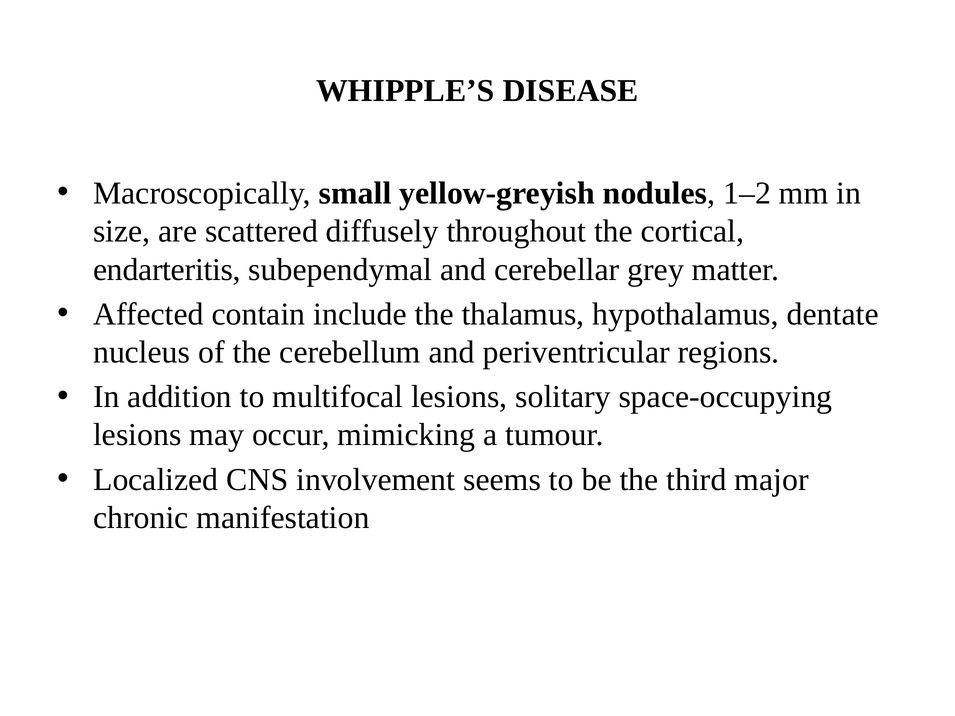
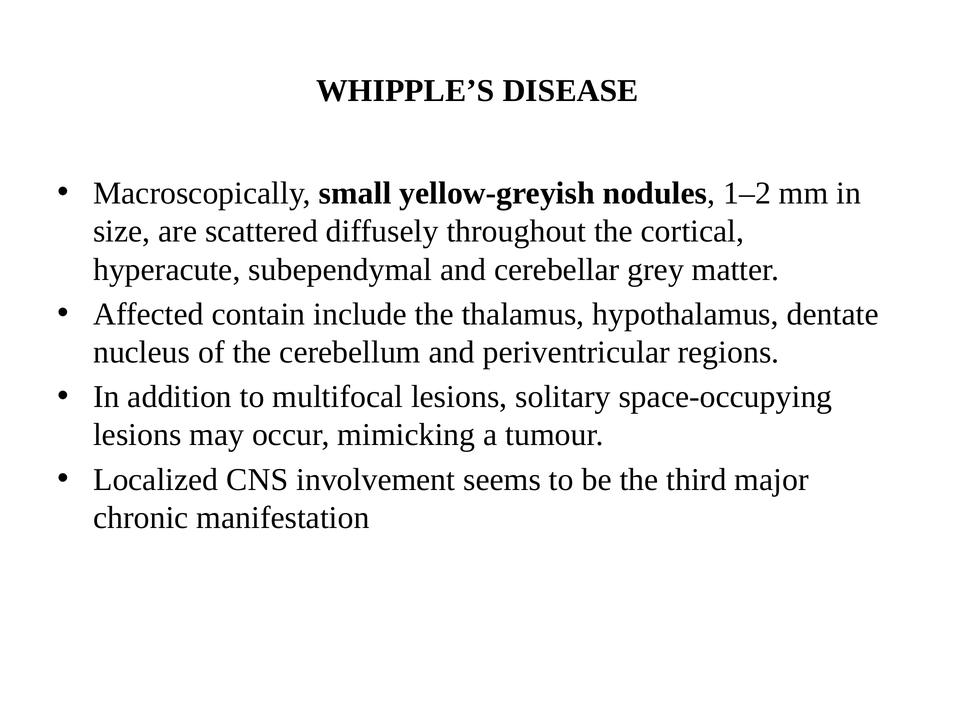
endarteritis: endarteritis -> hyperacute (167, 270)
